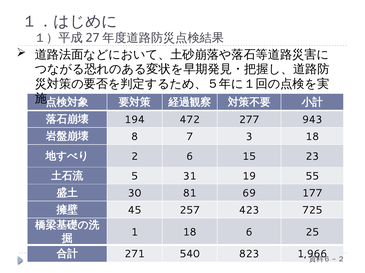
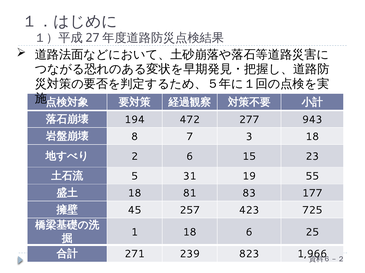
30: 30 -> 18 (135, 194)
69: 69 -> 83 (249, 194)
540: 540 -> 239 (190, 255)
